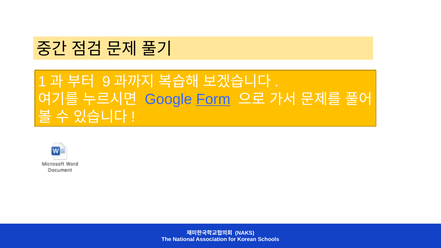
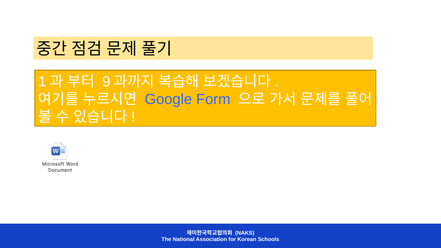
Form underline: present -> none (213, 99)
